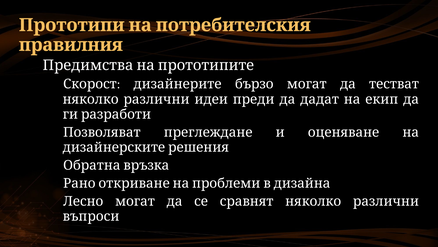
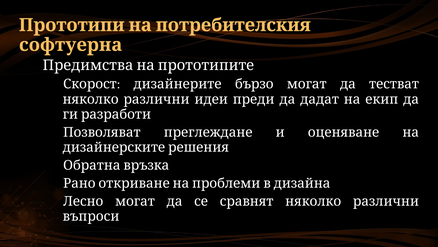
правилния: правилния -> софтуерна (71, 45)
